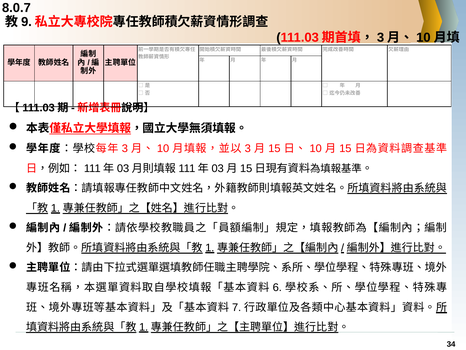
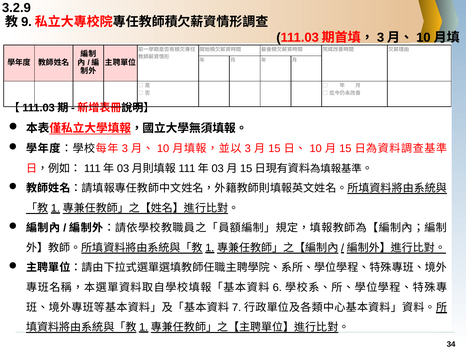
8.0.7: 8.0.7 -> 3.2.9 (16, 8)
